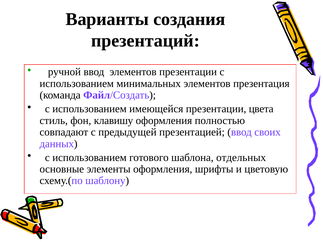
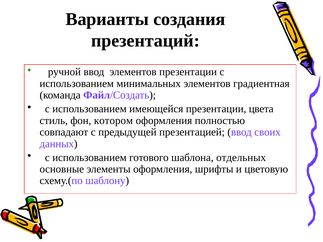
презентация: презентация -> градиентная (261, 84)
клавишу: клавишу -> котором (113, 121)
